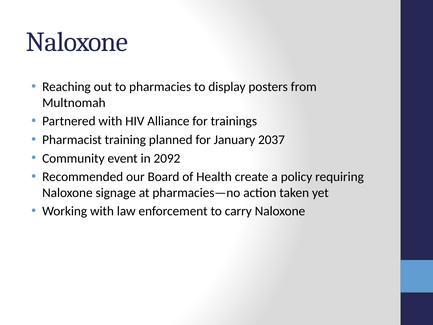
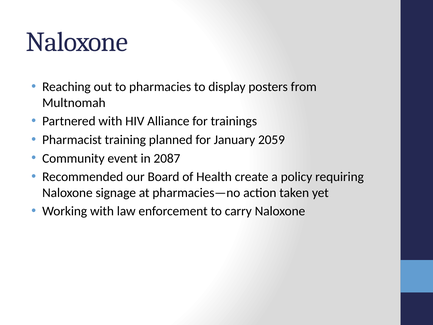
2037: 2037 -> 2059 (271, 140)
2092: 2092 -> 2087 (167, 158)
